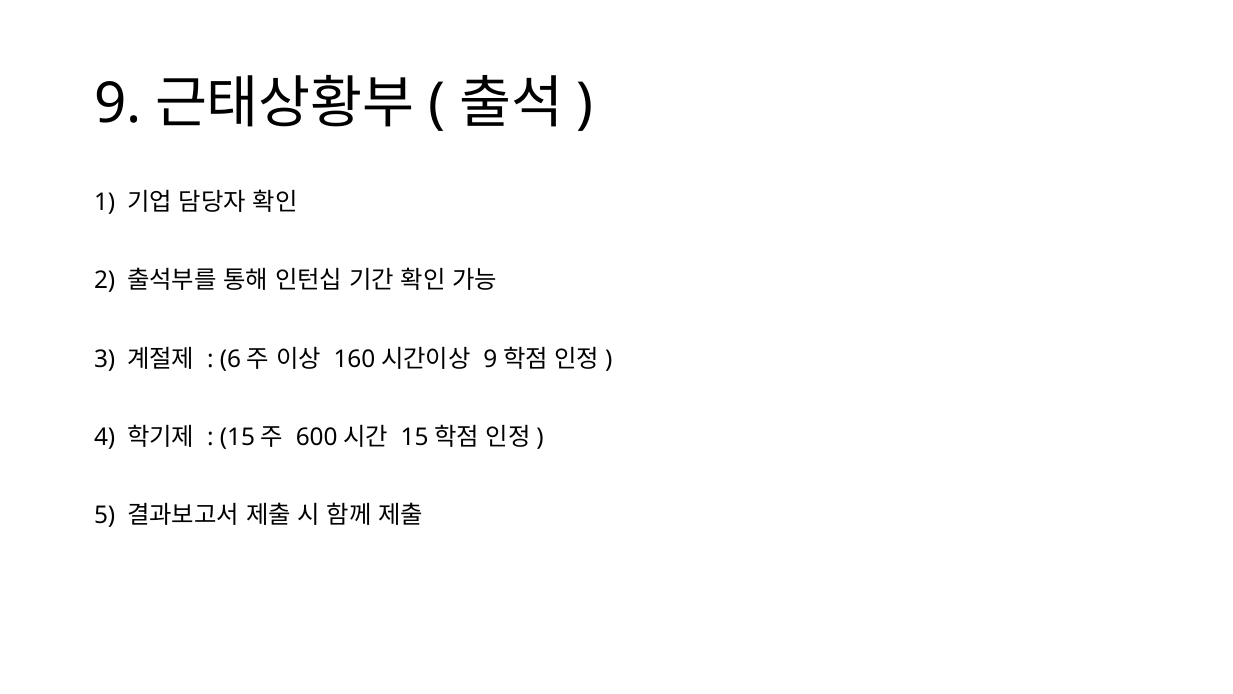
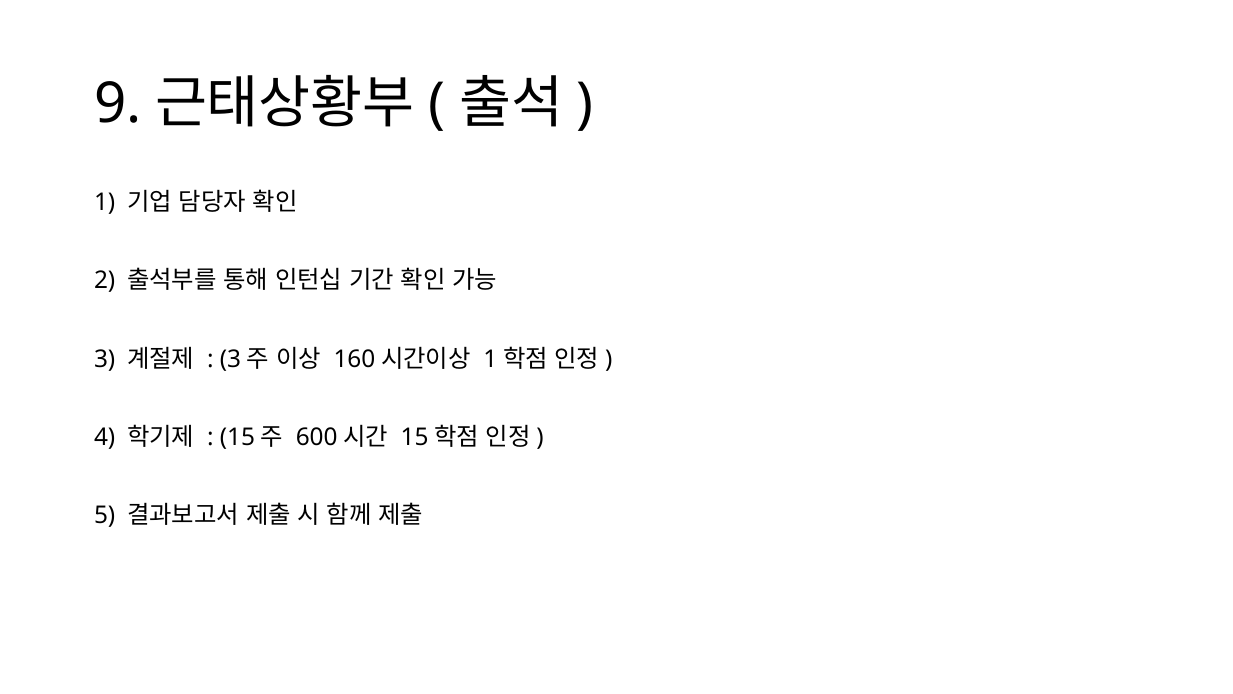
6: 6 -> 3 (230, 359)
9: 9 -> 1 (490, 359)
